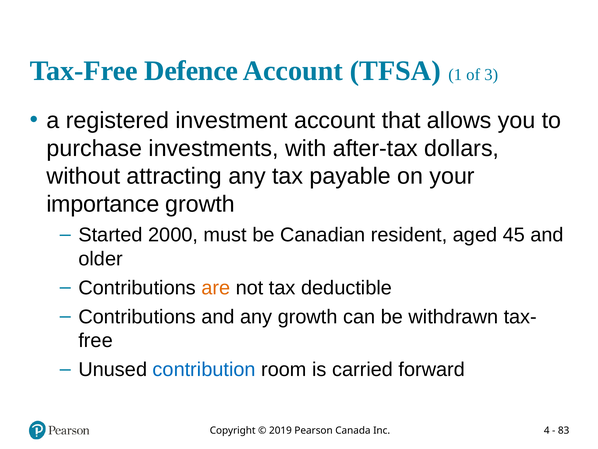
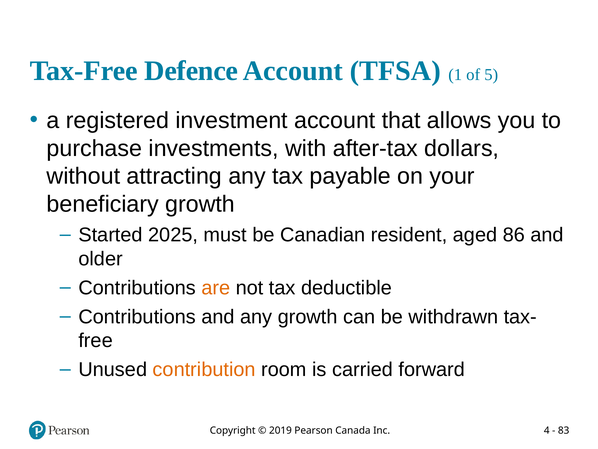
3: 3 -> 5 (491, 75)
importance: importance -> beneficiary (103, 204)
2000: 2000 -> 2025 (173, 235)
45: 45 -> 86 (514, 235)
contribution colour: blue -> orange (204, 369)
